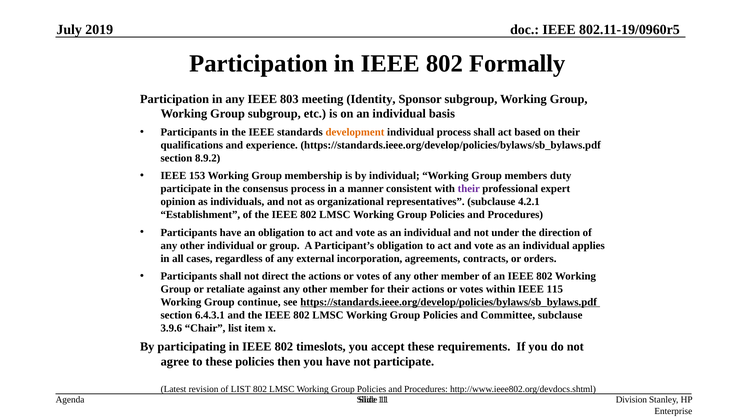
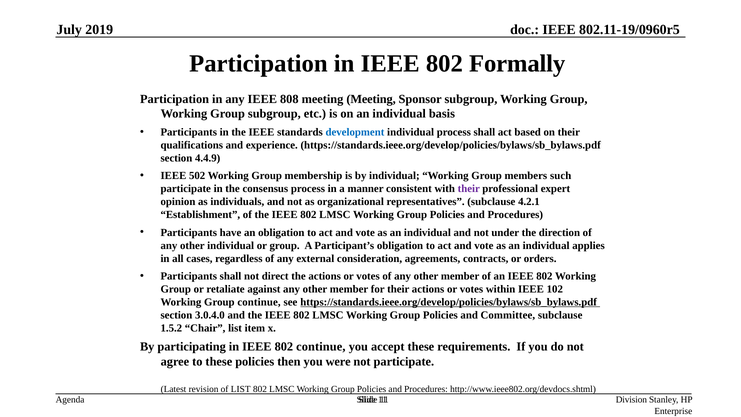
803: 803 -> 808 (289, 99)
meeting Identity: Identity -> Meeting (371, 99)
development colour: orange -> blue (355, 132)
8.9.2: 8.9.2 -> 4.4.9 (208, 158)
153: 153 -> 502 (197, 176)
duty: duty -> such (561, 176)
incorporation: incorporation -> consideration (370, 258)
115: 115 -> 102 (555, 289)
6.4.3.1: 6.4.3.1 -> 3.0.4.0 (210, 315)
3.9.6: 3.9.6 -> 1.5.2 (171, 328)
802 timeslots: timeslots -> continue (321, 346)
you have: have -> were (338, 361)
